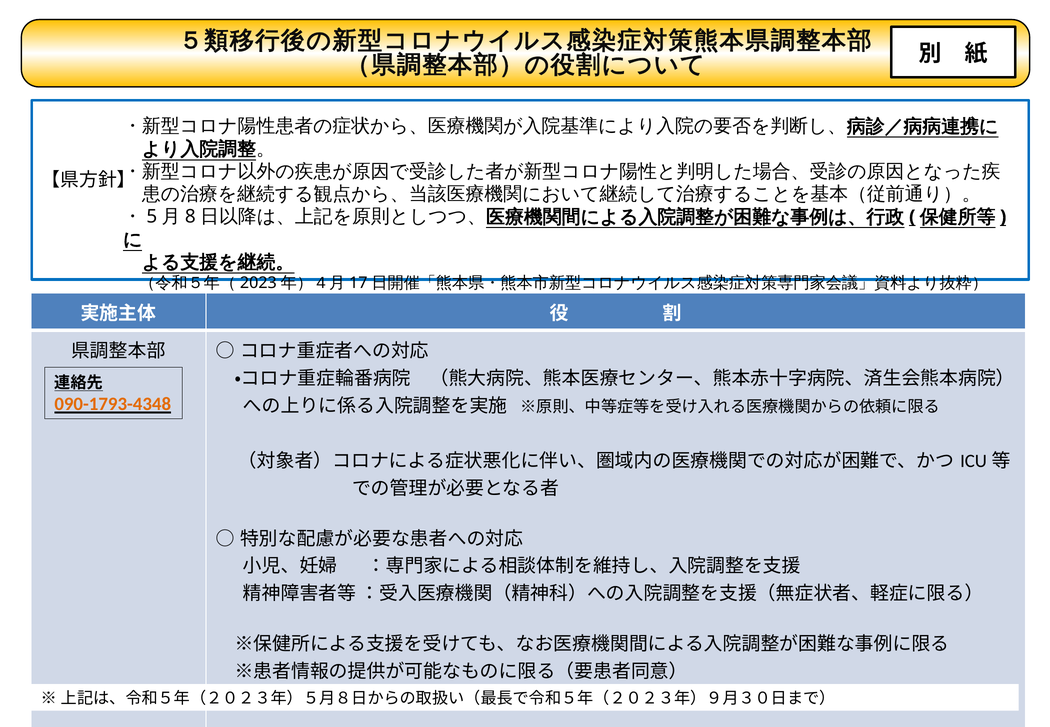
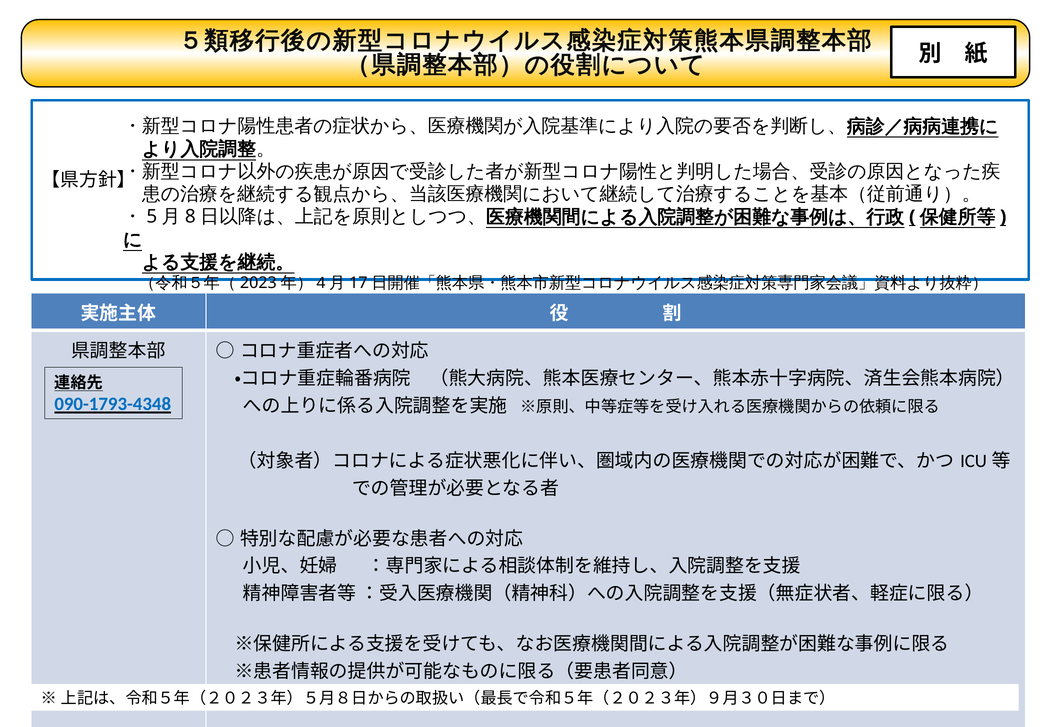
090-1793-4348 colour: orange -> blue (113, 404)
